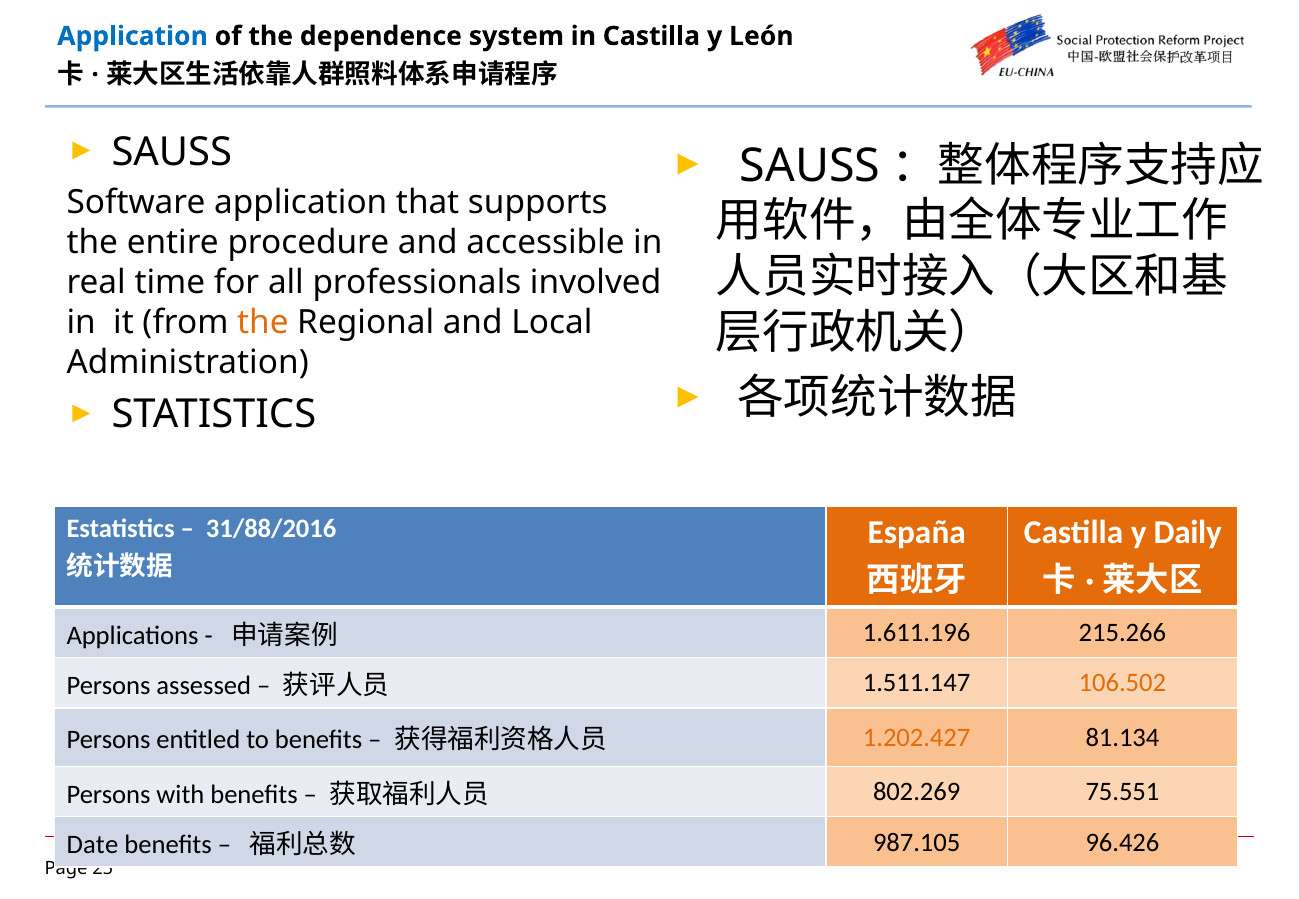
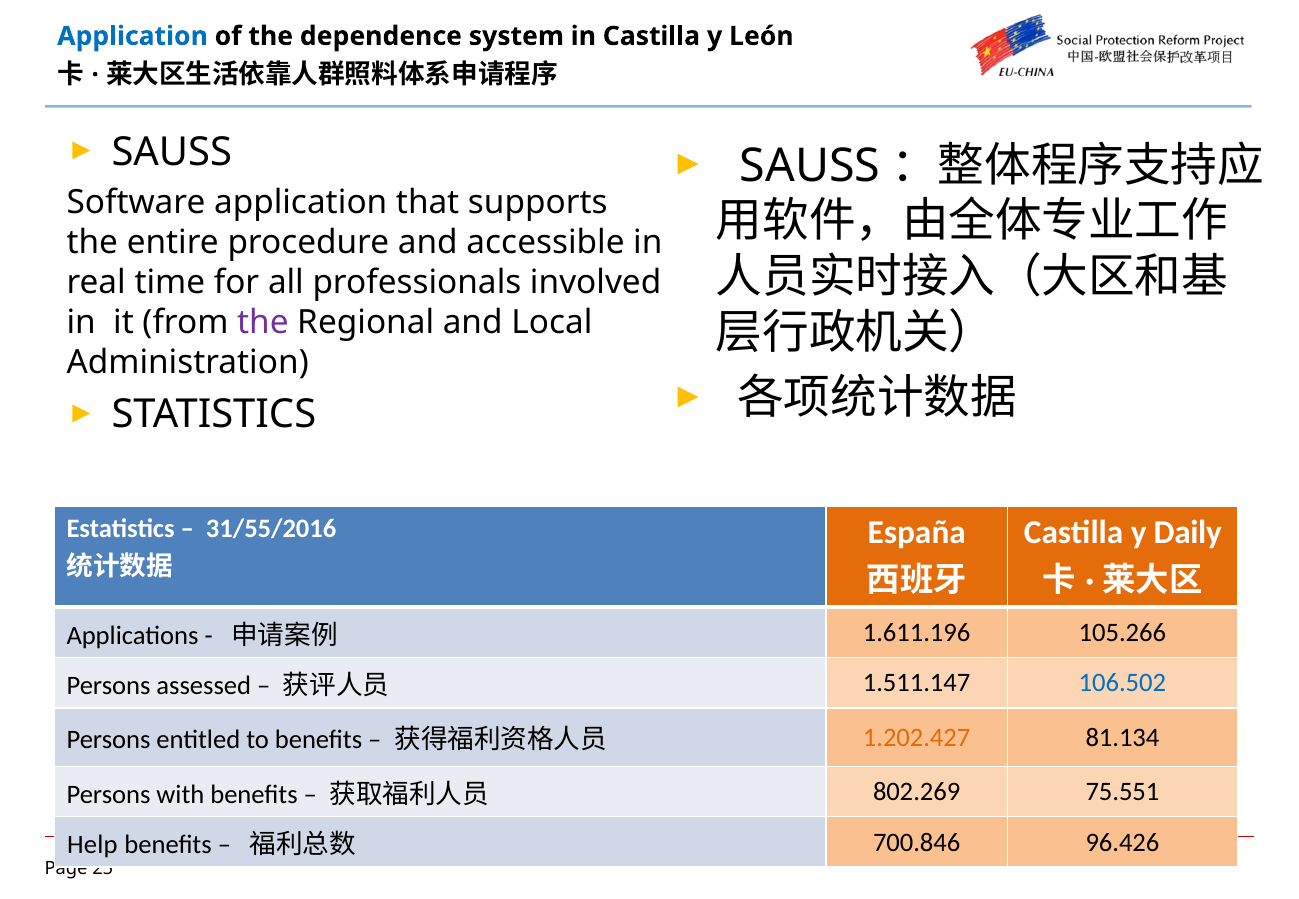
the colour: orange -> purple (263, 322)
31/88/2016: 31/88/2016 -> 31/55/2016 (271, 529)
215.266: 215.266 -> 105.266 (1122, 633)
106.502 colour: orange -> blue (1122, 683)
Date: Date -> Help (92, 845)
987.105: 987.105 -> 700.846 (917, 843)
